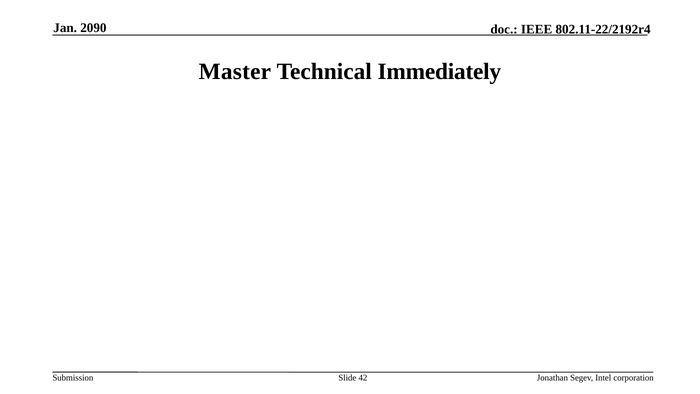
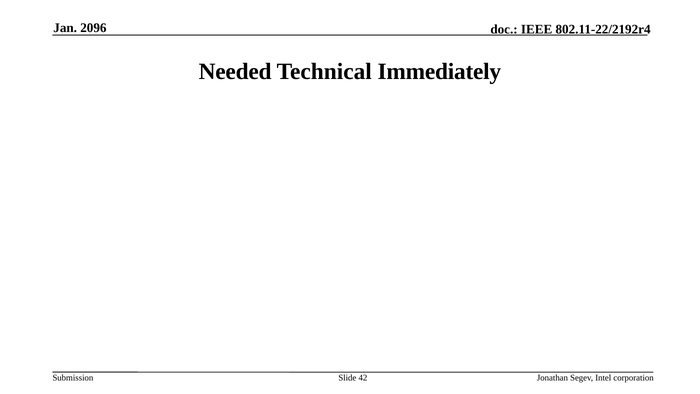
2090: 2090 -> 2096 (93, 28)
Master: Master -> Needed (235, 72)
